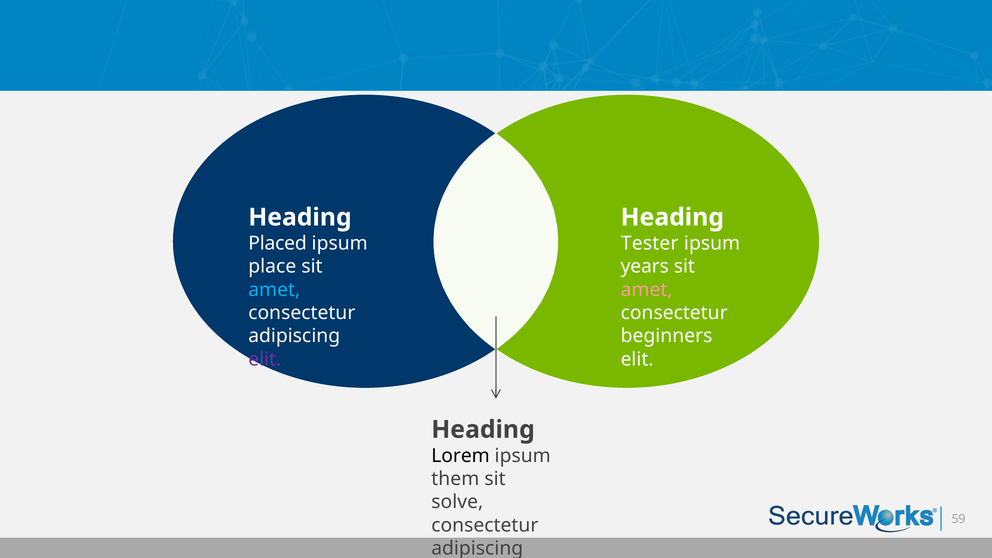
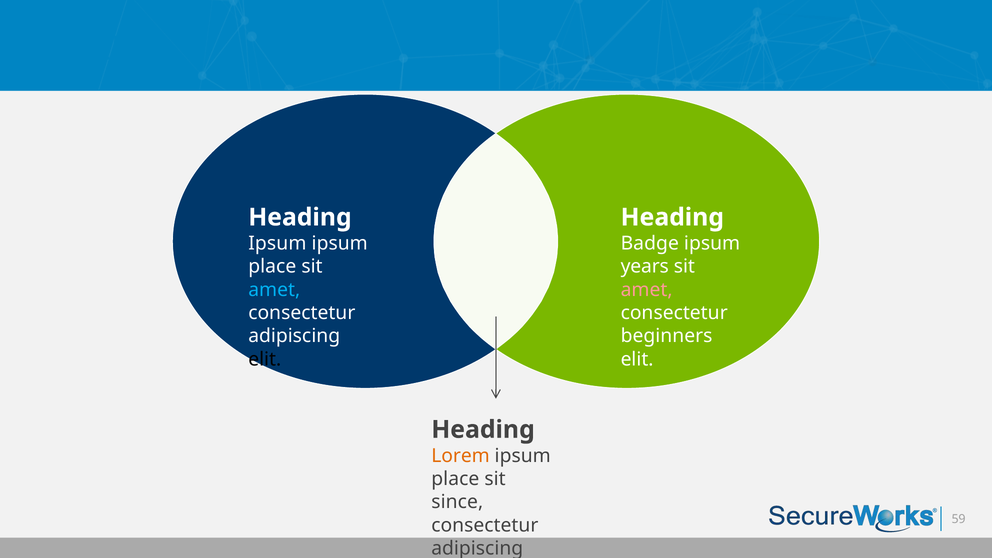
Placed: Placed -> Ipsum (277, 243)
Tester: Tester -> Badge (650, 243)
elit colour: purple -> black (265, 359)
Lorem colour: black -> orange (461, 456)
them: them -> place (455, 479)
solve: solve -> since (457, 502)
